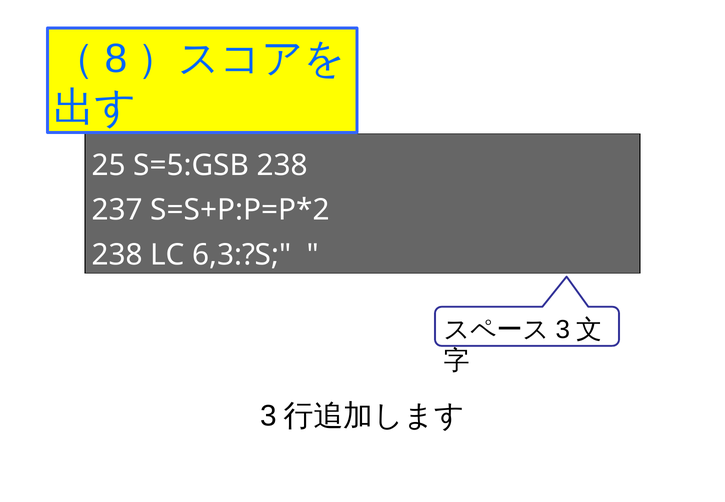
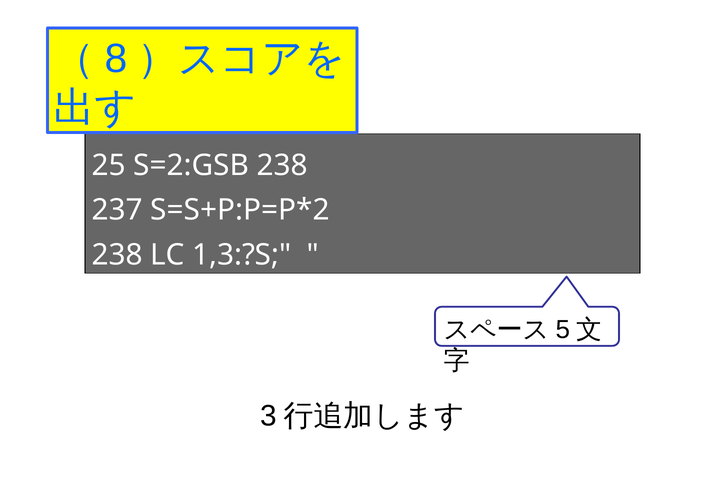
S=5:GSB: S=5:GSB -> S=2:GSB (191, 165)
6,3:?S: 6,3:?S -> 1,3:?S (242, 255)
3: 3 -> 5 (563, 329)
